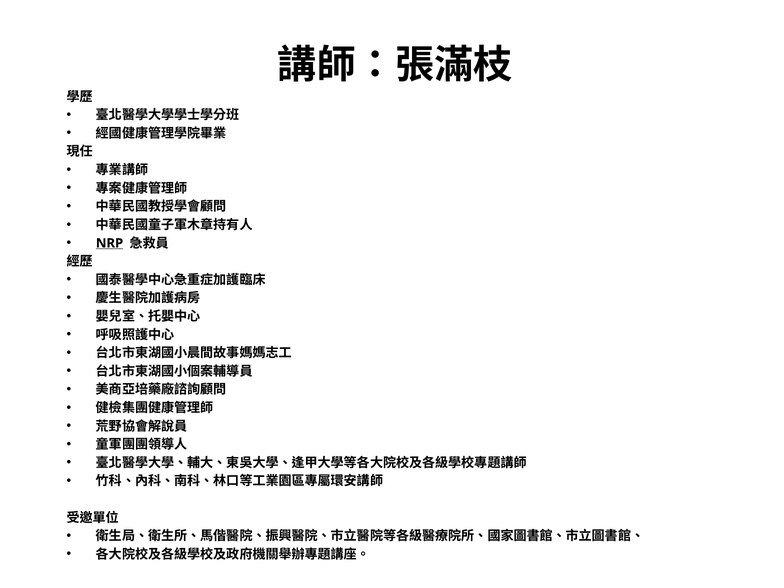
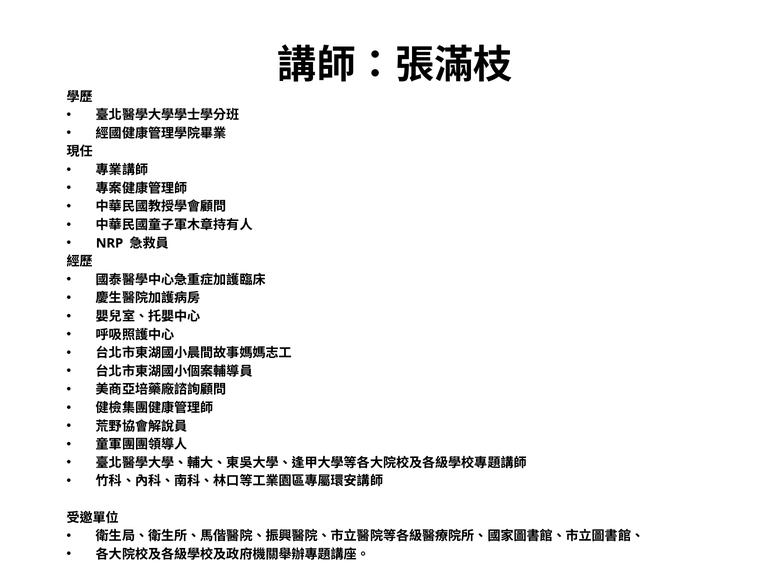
NRP underline: present -> none (110, 243)
